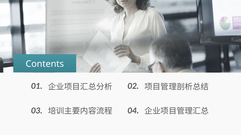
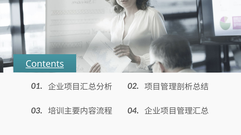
Contents underline: none -> present (45, 64)
